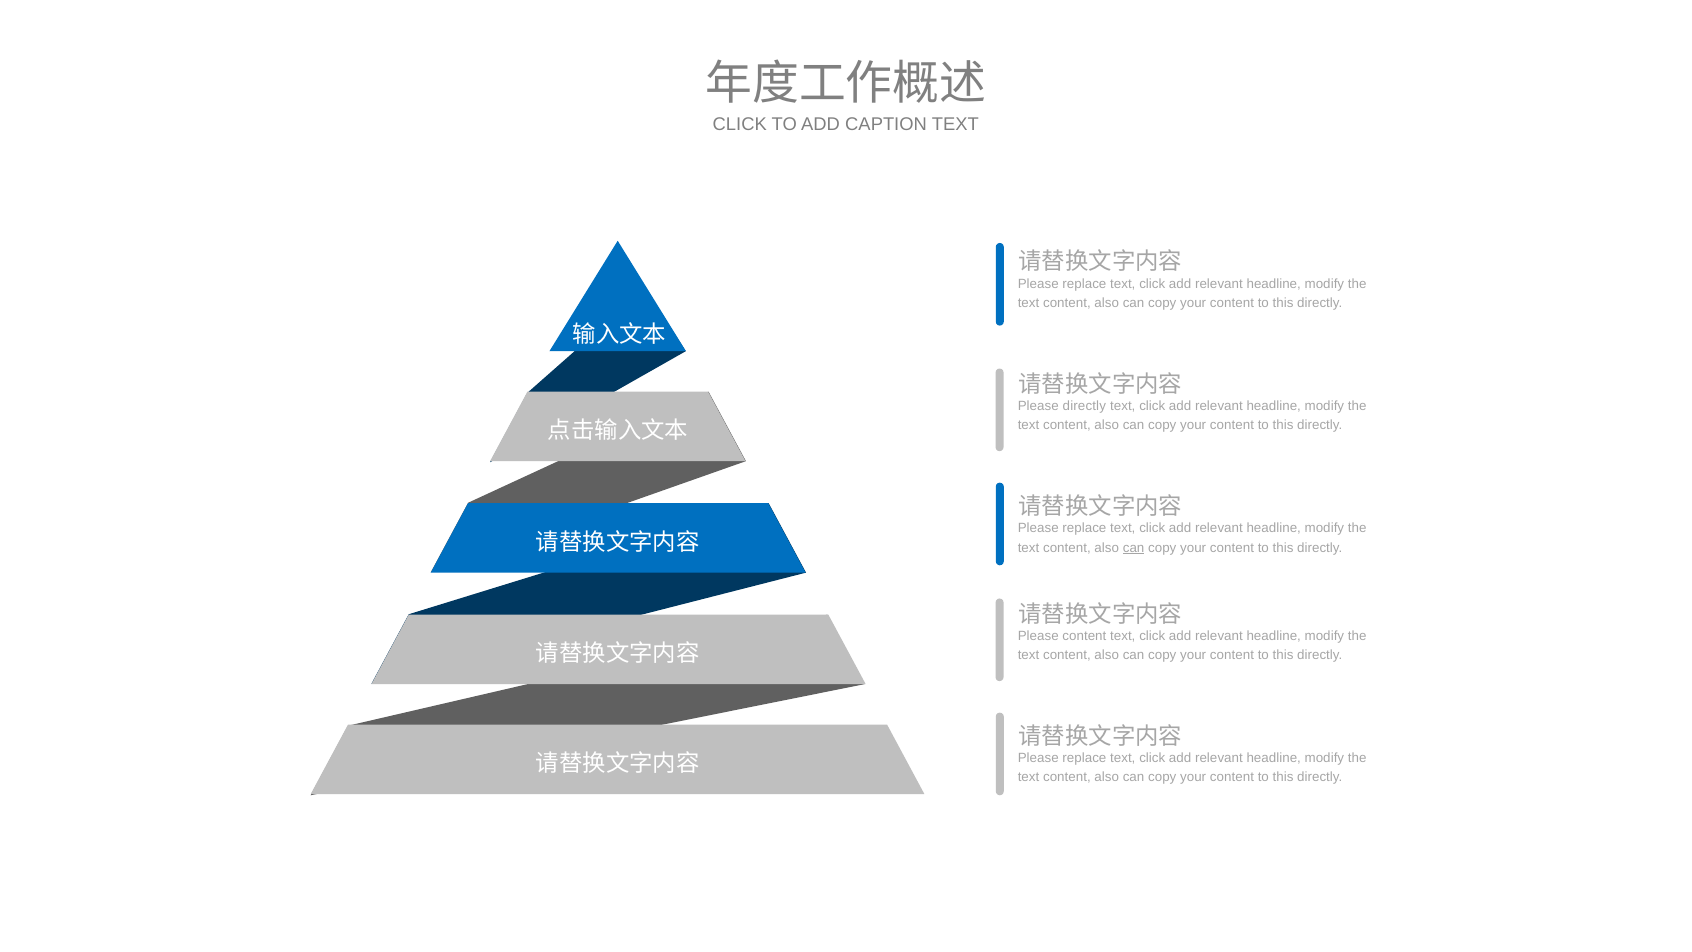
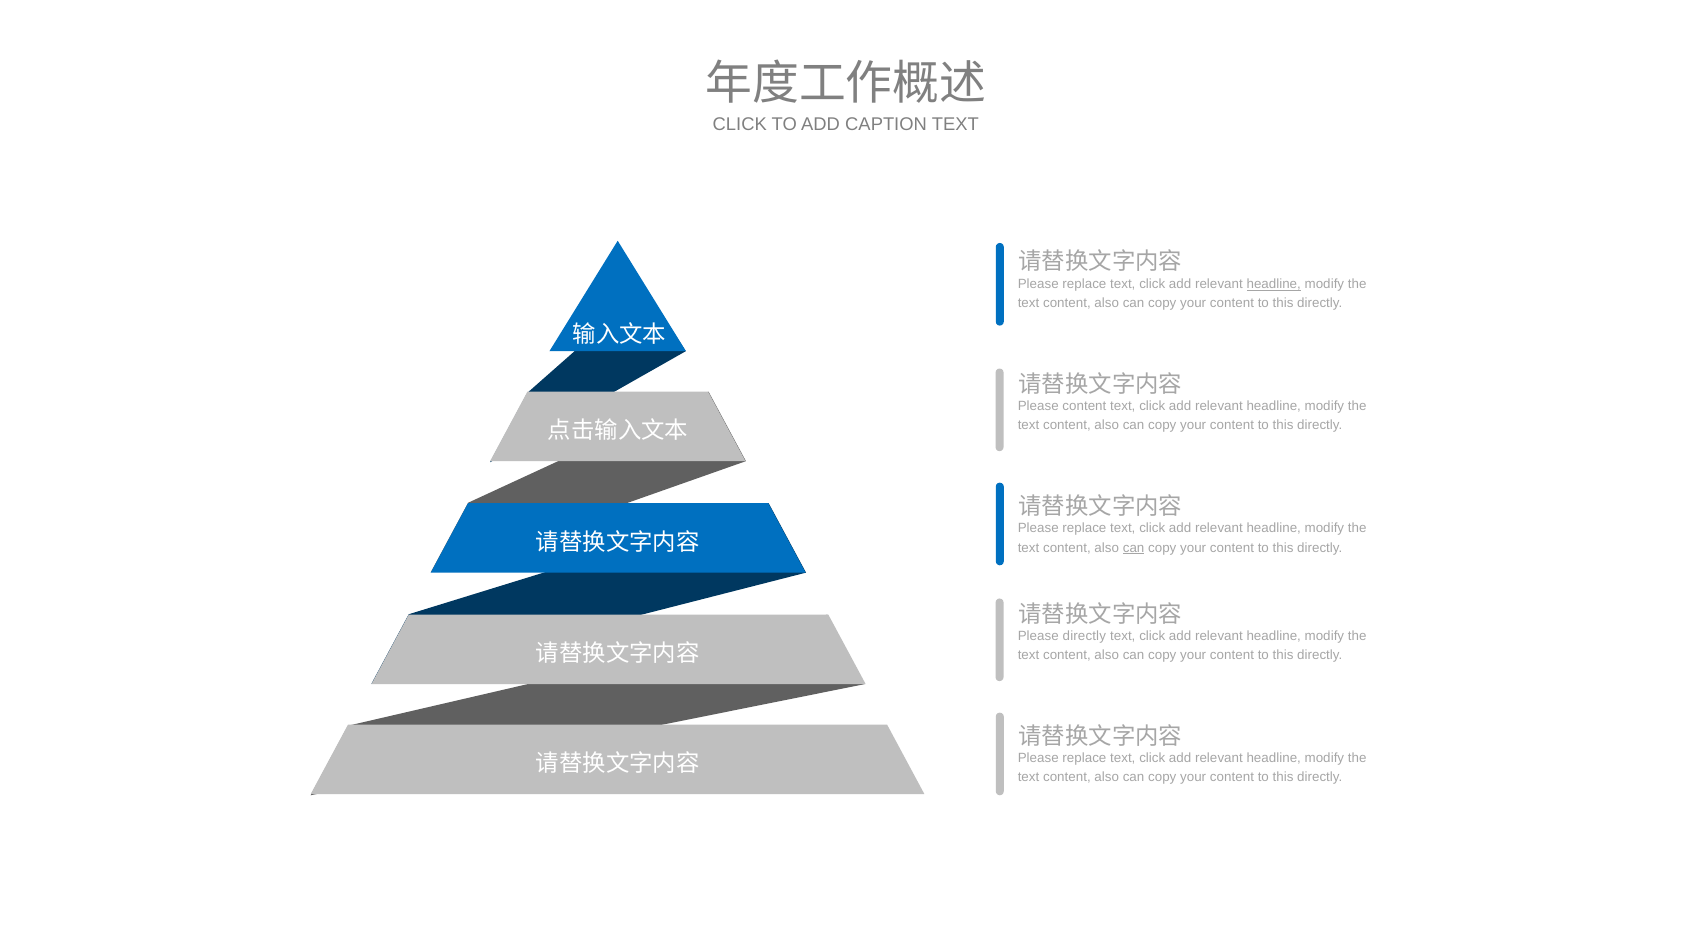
headline underline: none -> present (1274, 284)
Please directly: directly -> content (1084, 406)
Please content: content -> directly (1084, 636)
